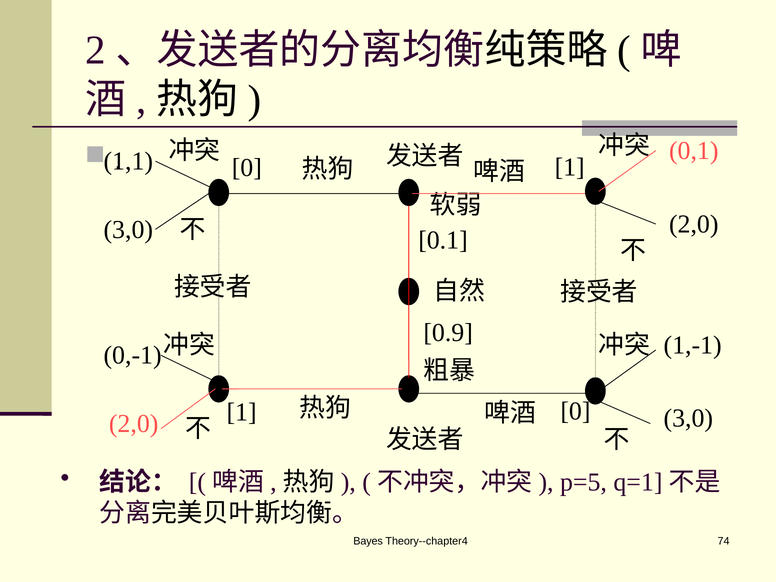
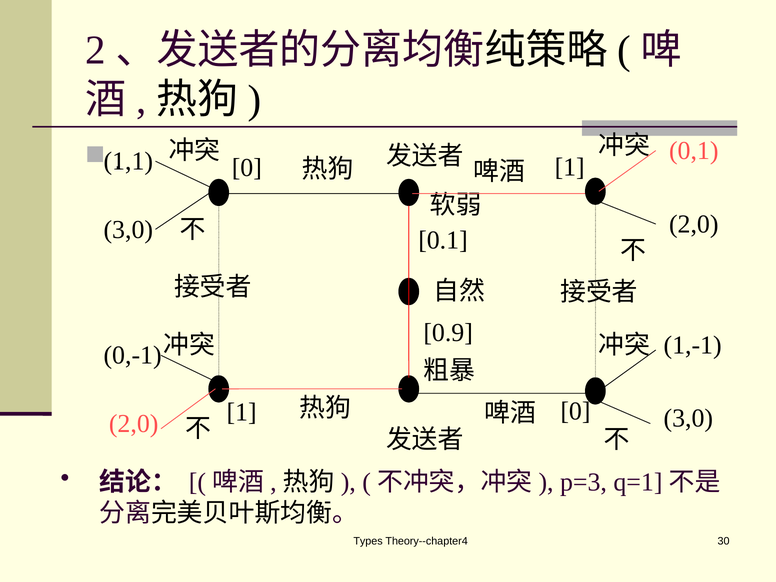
p=5: p=5 -> p=3 (583, 482)
Bayes: Bayes -> Types (368, 541)
74: 74 -> 30 (724, 541)
